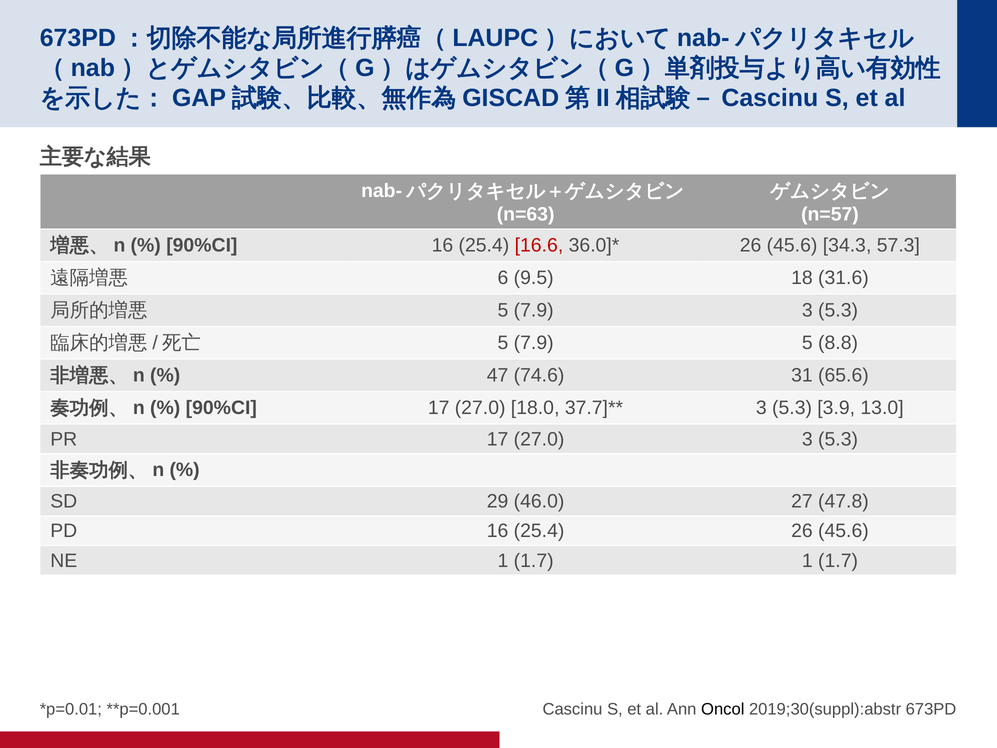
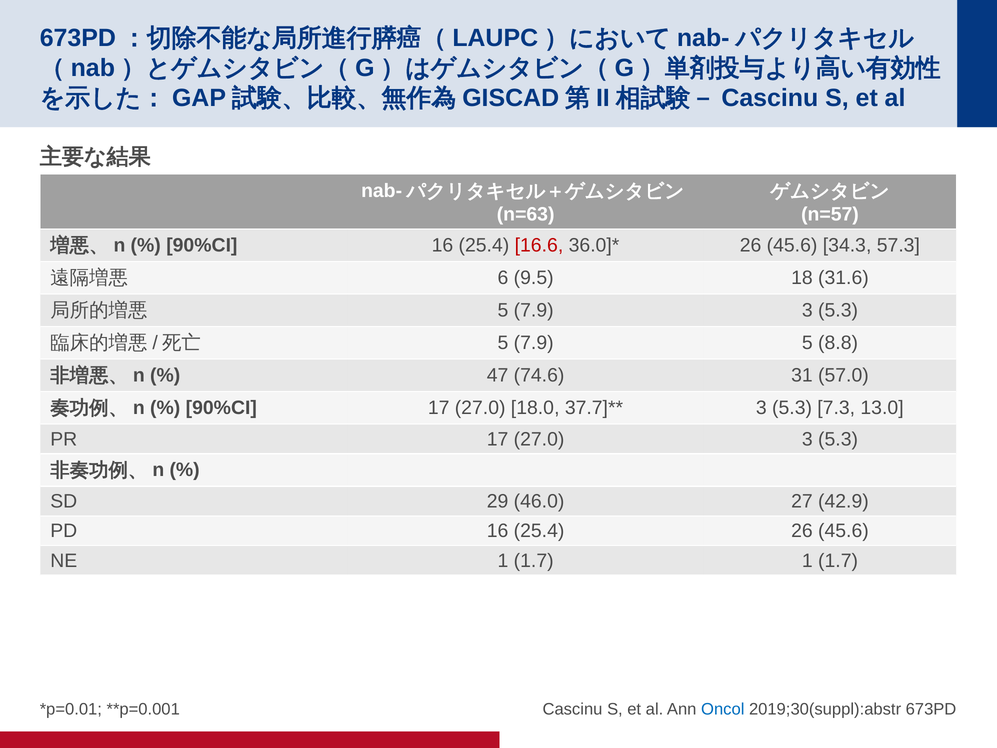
65.6: 65.6 -> 57.0 (843, 375)
3.9: 3.9 -> 7.3 (836, 408)
47.8: 47.8 -> 42.9 (843, 501)
Oncol colour: black -> blue (723, 709)
